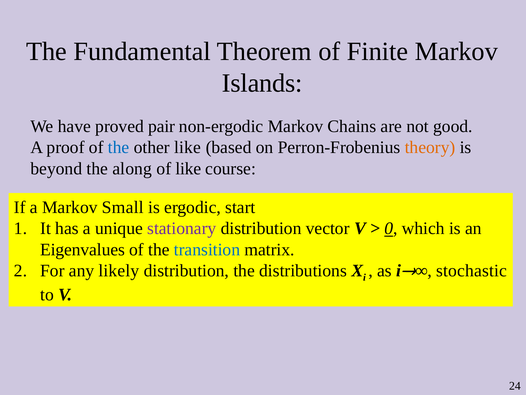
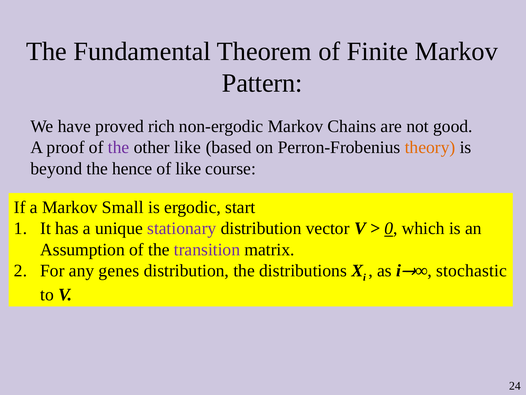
Islands: Islands -> Pattern (262, 83)
pair: pair -> rich (162, 126)
the colour: blue -> purple (119, 147)
along: along -> hence (132, 168)
Eigenvalues: Eigenvalues -> Assumption (83, 249)
transition colour: blue -> purple (207, 249)
likely: likely -> genes (119, 270)
